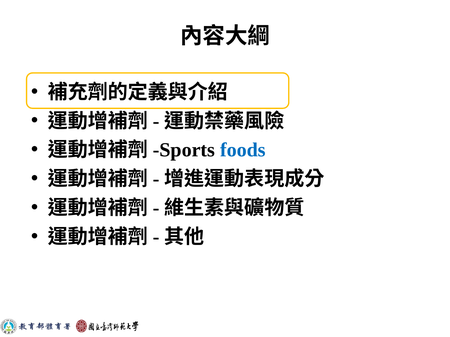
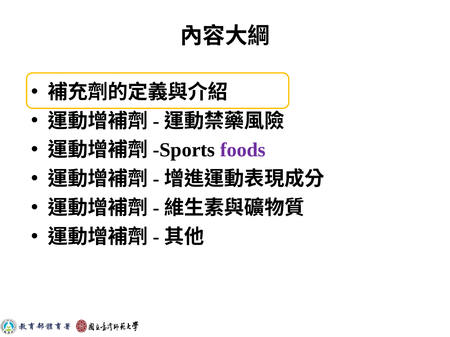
foods colour: blue -> purple (243, 150)
